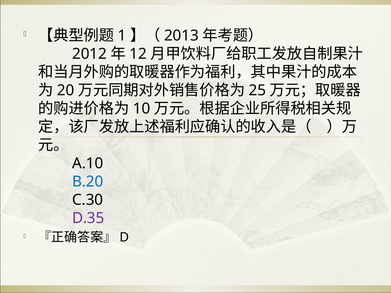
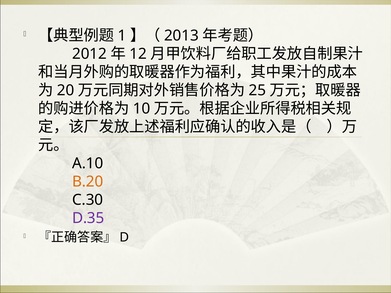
B.20 colour: blue -> orange (88, 182)
